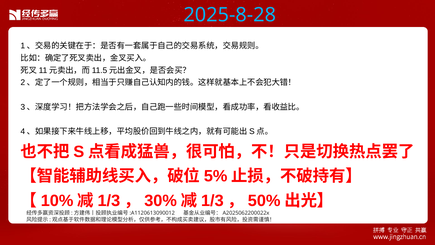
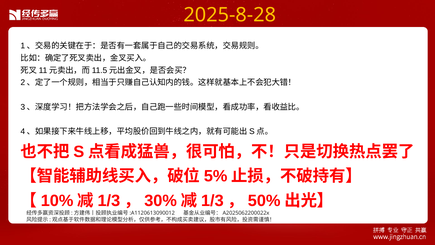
2025-8-28 colour: light blue -> yellow (230, 15)
